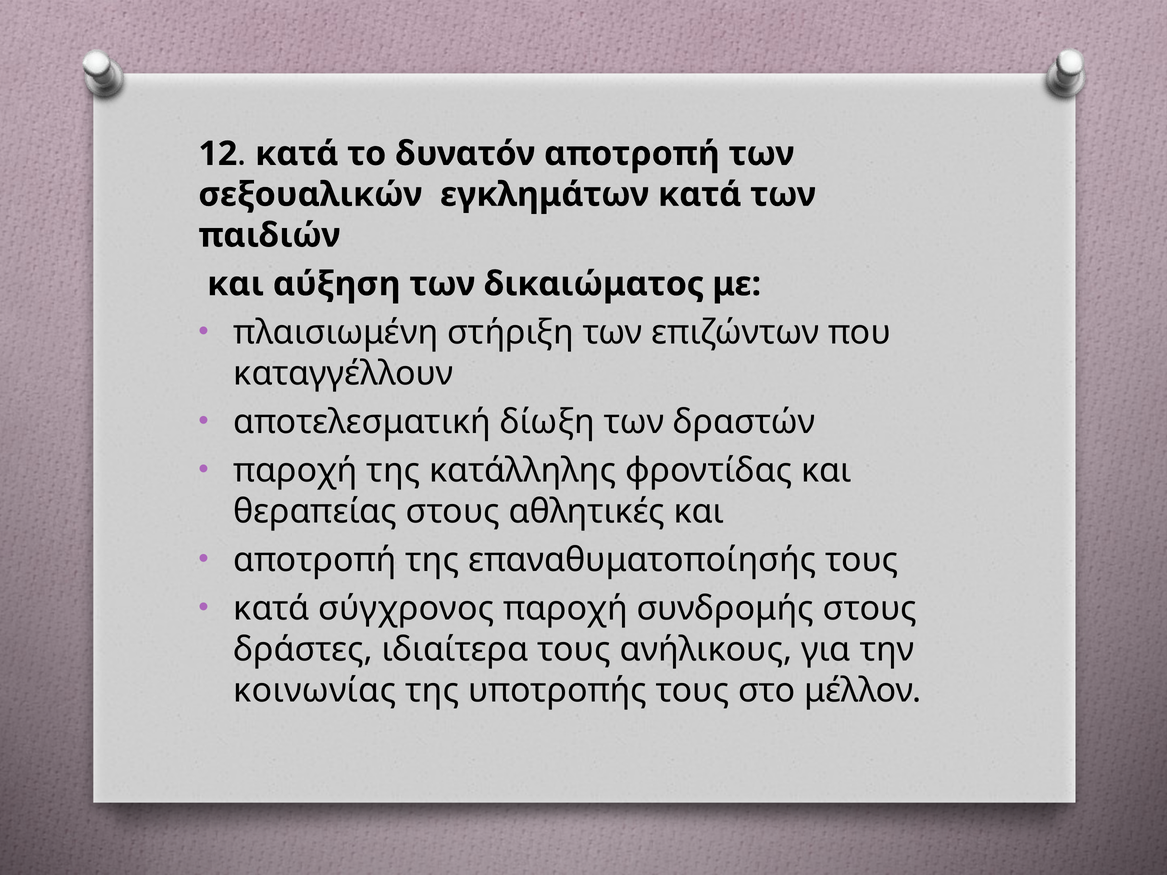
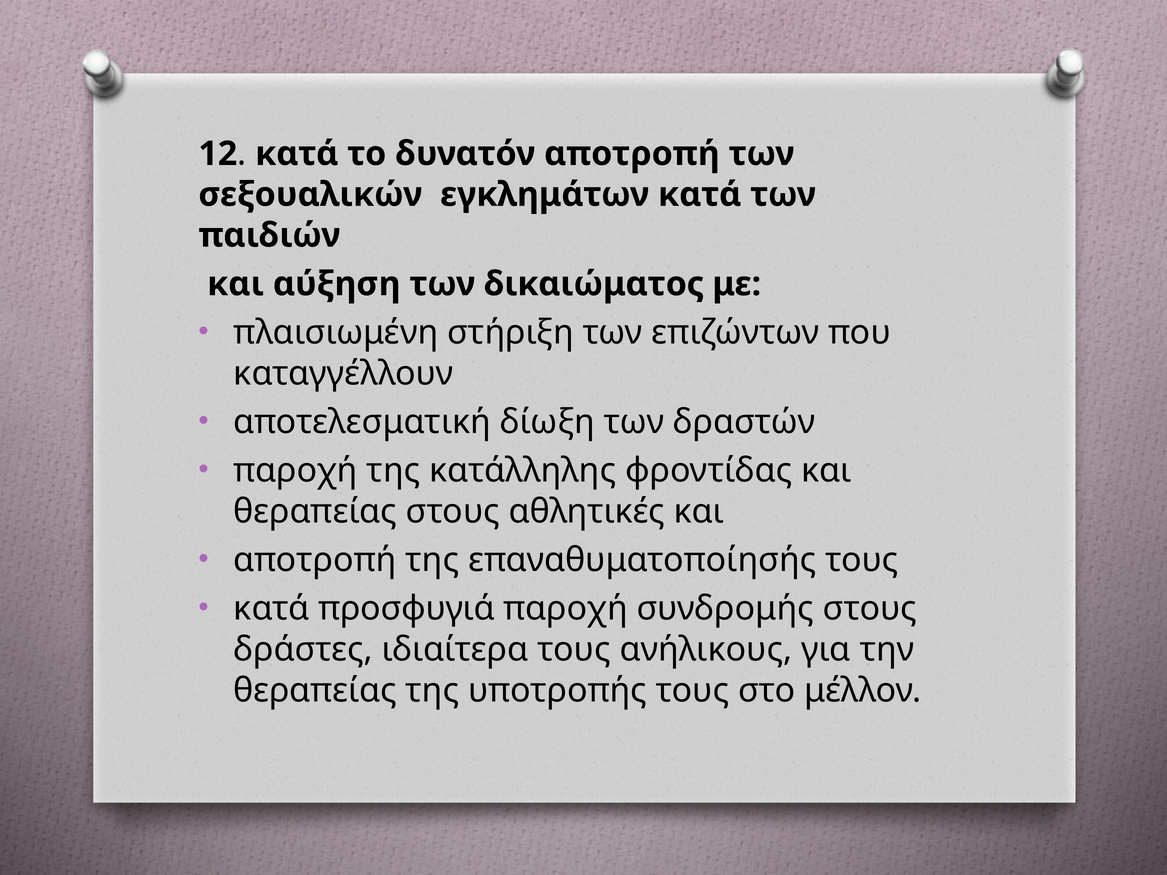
σύγχρονος: σύγχρονος -> προσφυγιά (407, 609)
κοινωνίας: κοινωνίας -> θεραπείας (315, 691)
